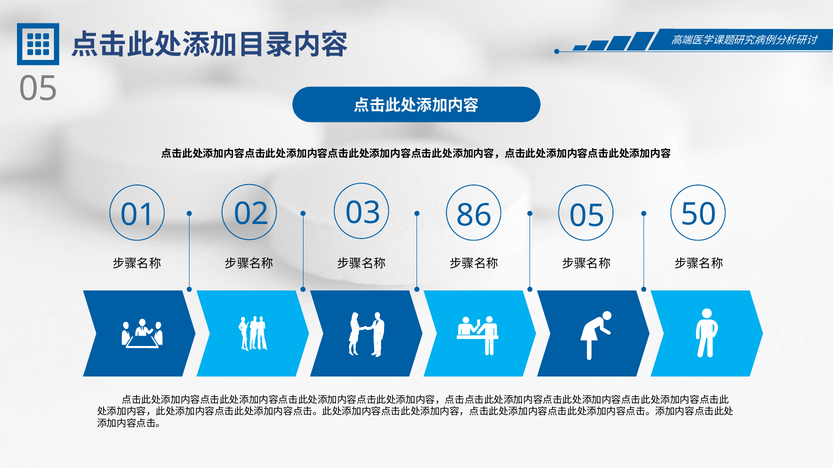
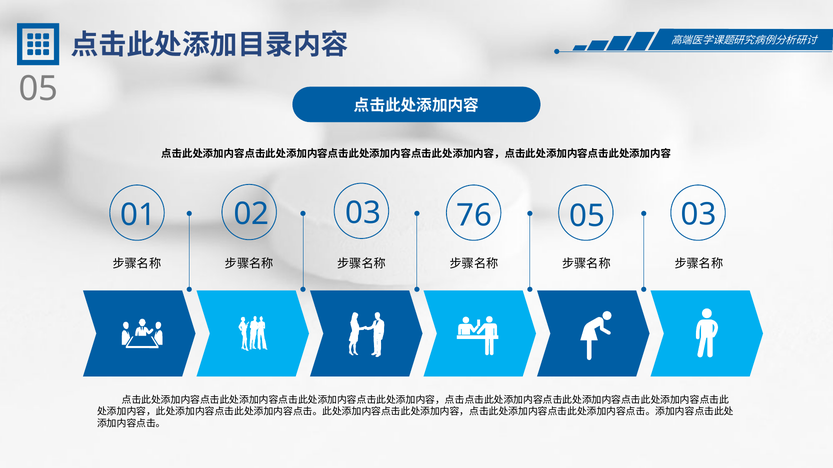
86: 86 -> 76 (474, 216)
01 50: 50 -> 03 (699, 215)
